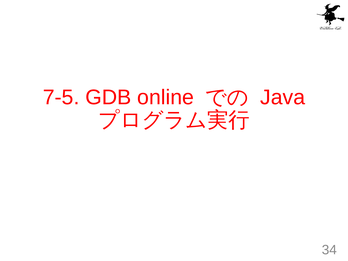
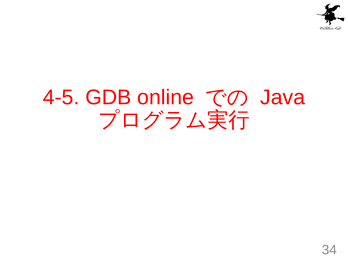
7-5: 7-5 -> 4-5 (61, 97)
